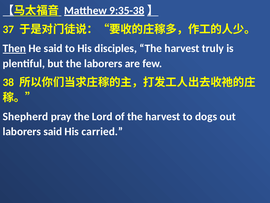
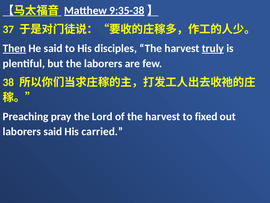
truly underline: none -> present (213, 48)
Shepherd: Shepherd -> Preaching (26, 116)
dogs: dogs -> fixed (206, 116)
